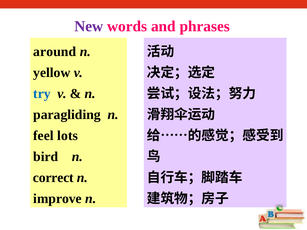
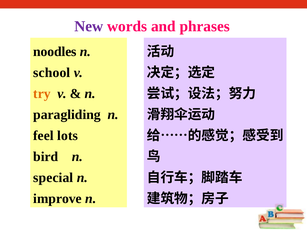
around: around -> noodles (55, 52)
yellow: yellow -> school (52, 73)
try colour: blue -> orange (42, 94)
correct: correct -> special (53, 178)
